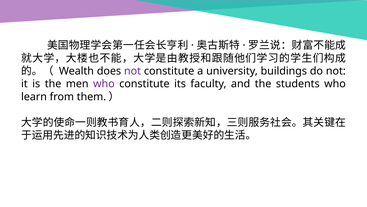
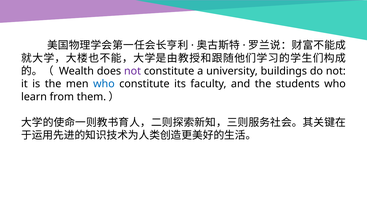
who colour: purple -> blue (104, 84)
